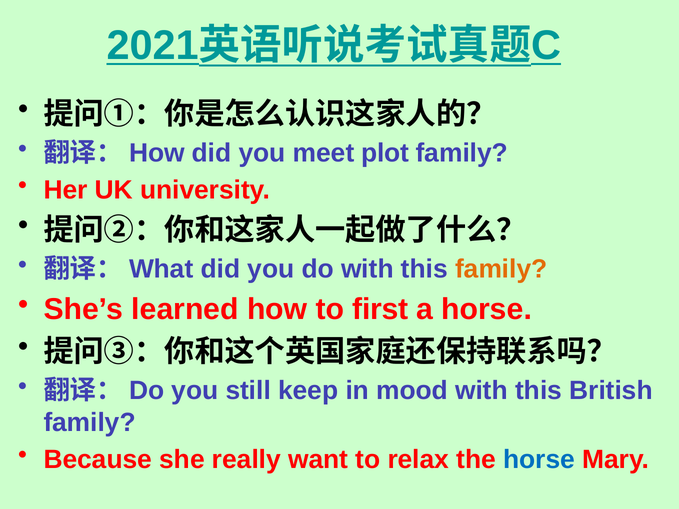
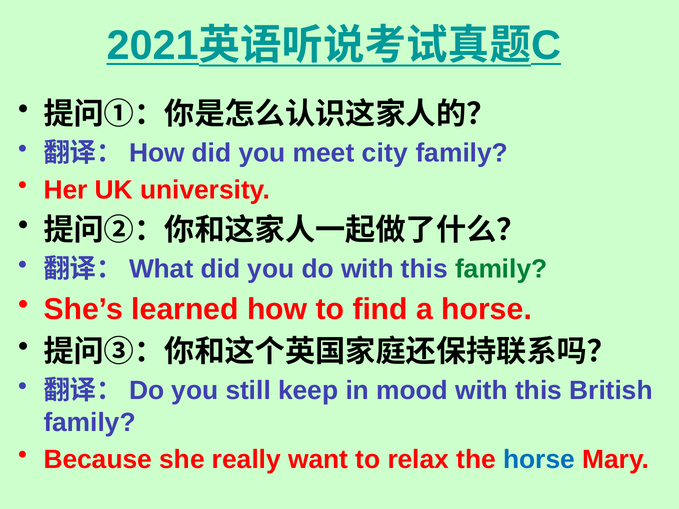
plot: plot -> city (385, 153)
family colour: orange -> green (501, 269)
first: first -> find (380, 310)
